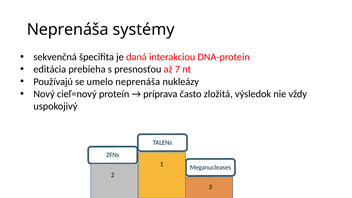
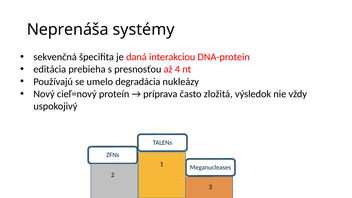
7: 7 -> 4 (177, 69)
umelo neprenáša: neprenáša -> degradácia (138, 82)
